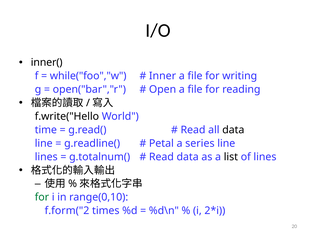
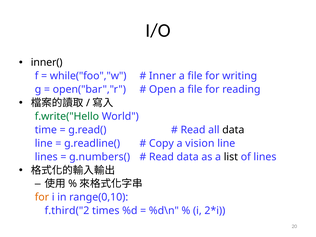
f.write("Hello colour: black -> green (67, 116)
Petal: Petal -> Copy (161, 143)
series: series -> vision (200, 143)
g.totalnum(: g.totalnum( -> g.numbers( (100, 157)
for colour: green -> orange (42, 197)
f.form("2: f.form("2 -> f.third("2 (67, 211)
